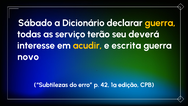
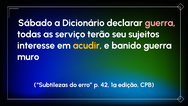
guerra colour: yellow -> pink (160, 23)
deverá: deverá -> sujeitos (144, 34)
escrita: escrita -> banido (126, 45)
novo: novo -> muro (28, 57)
